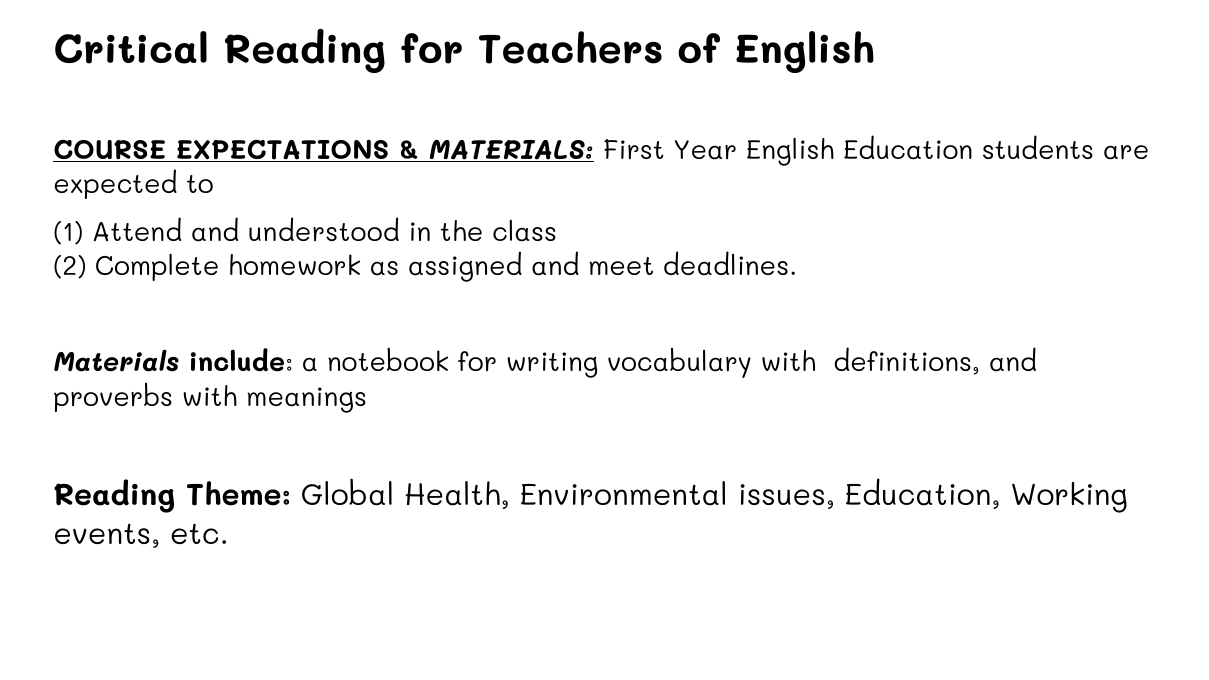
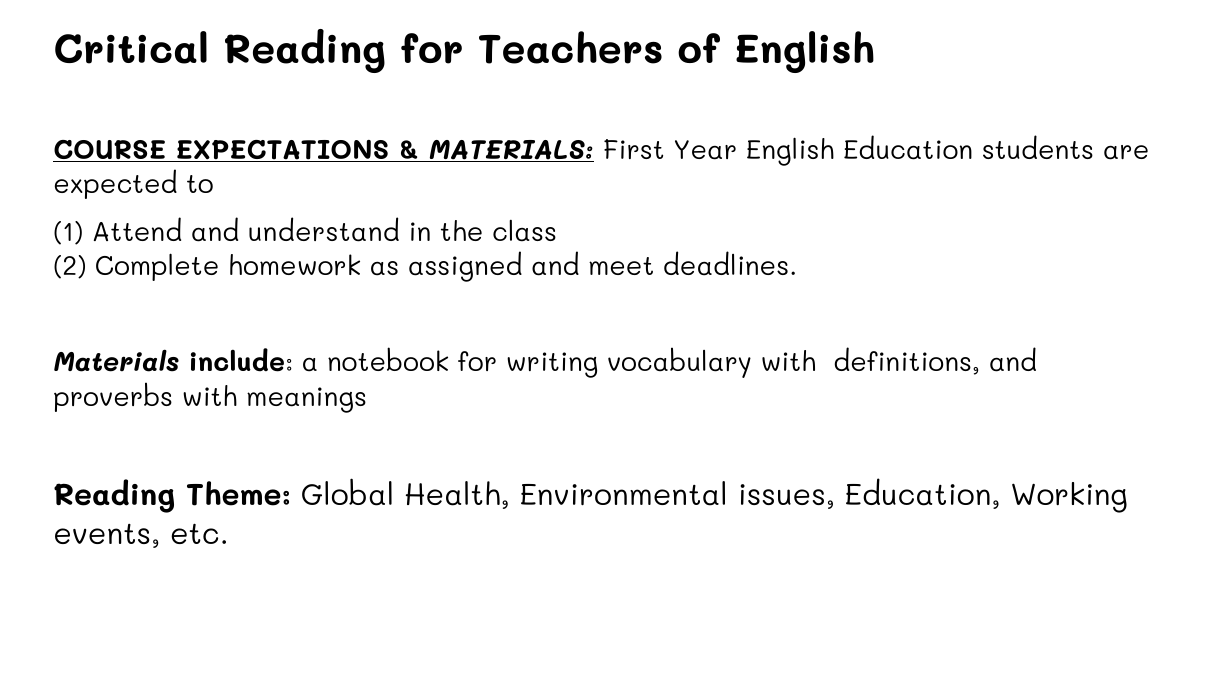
understood: understood -> understand (324, 233)
